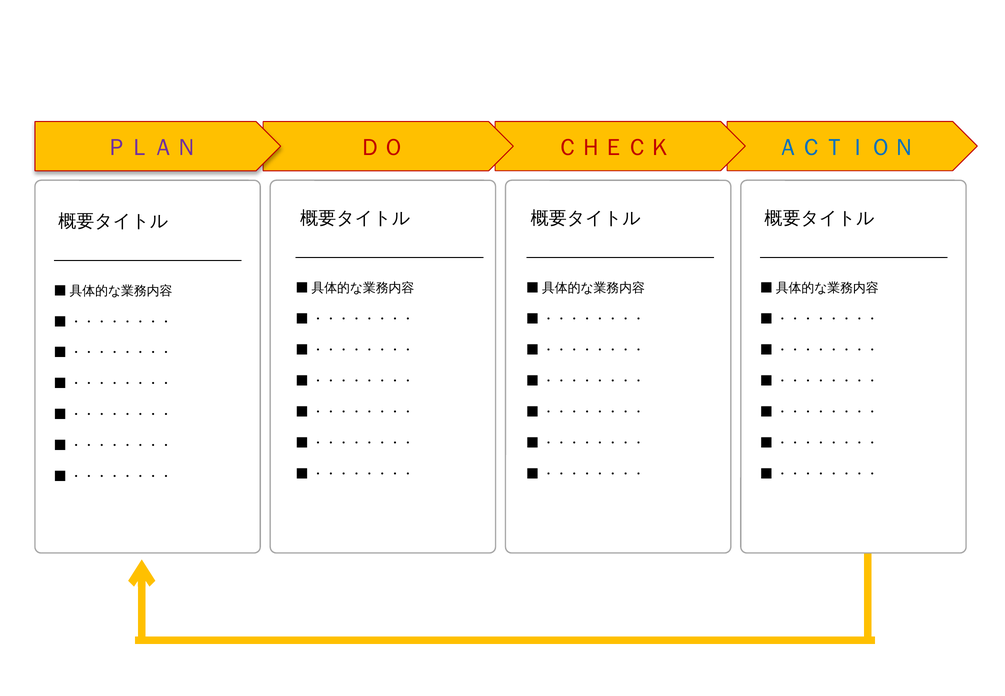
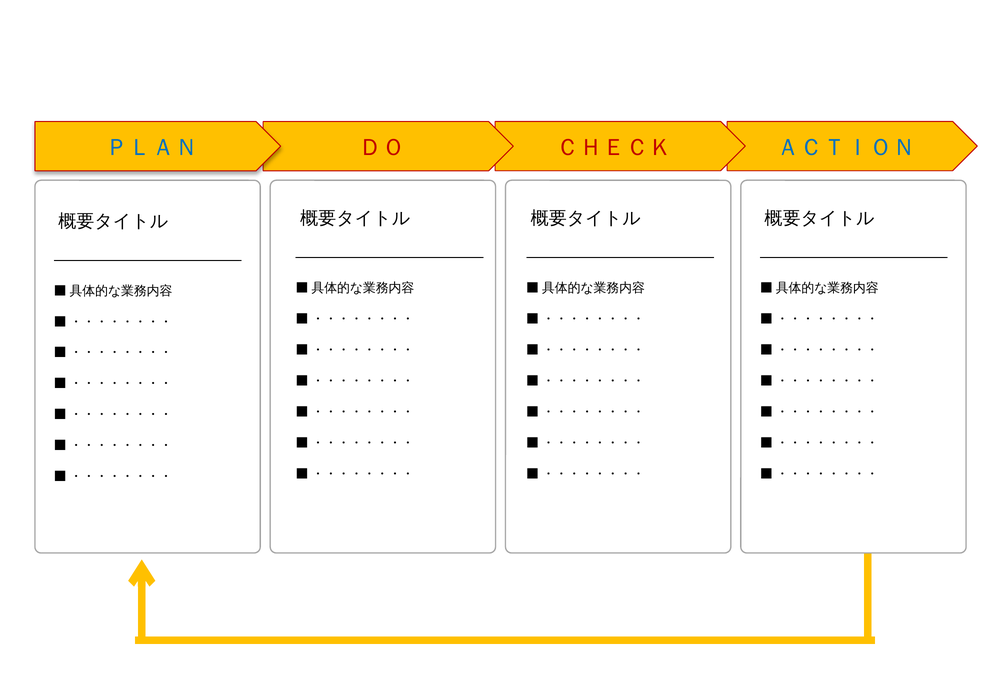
ＰＬＡＮ colour: purple -> blue (152, 148)
